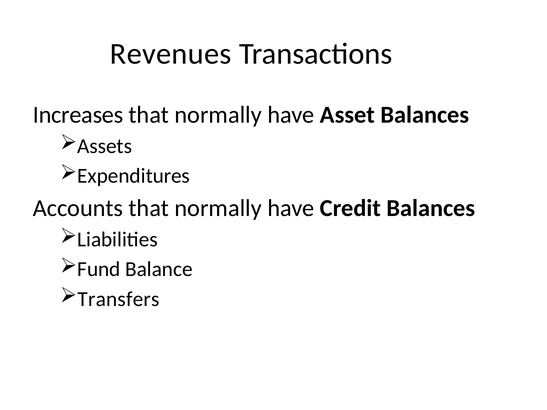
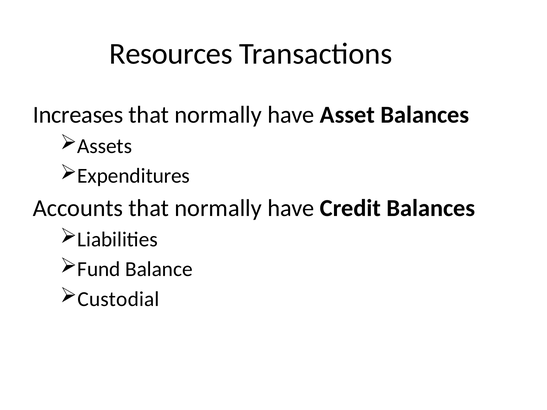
Revenues: Revenues -> Resources (171, 54)
Transfers: Transfers -> Custodial (119, 299)
